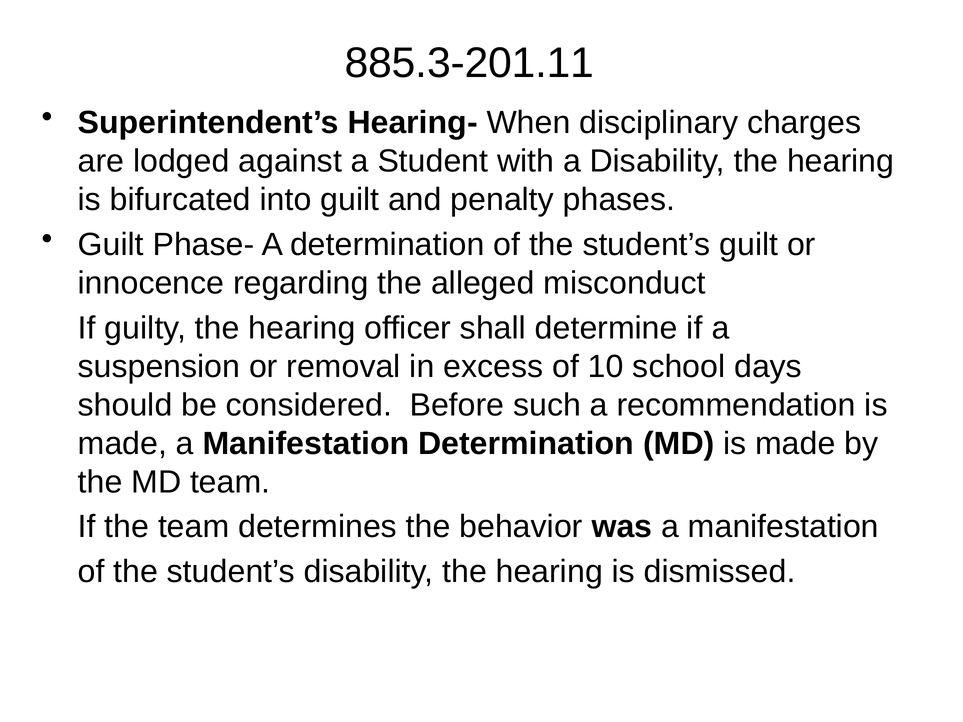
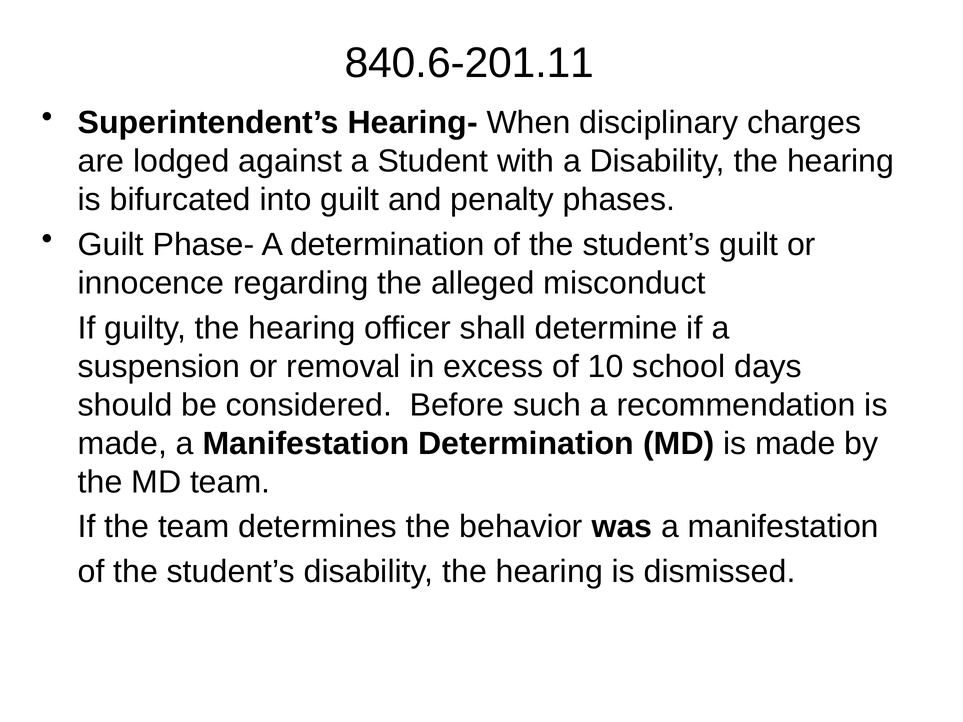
885.3-201.11: 885.3-201.11 -> 840.6-201.11 (470, 63)
